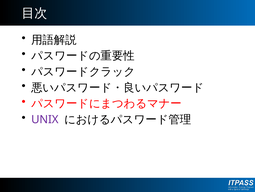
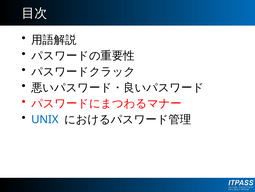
UNIX colour: purple -> blue (45, 119)
